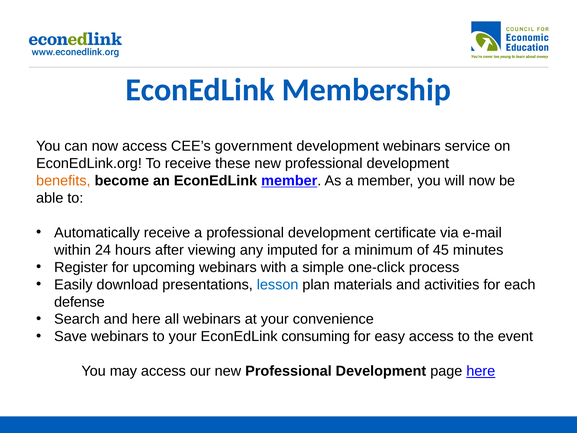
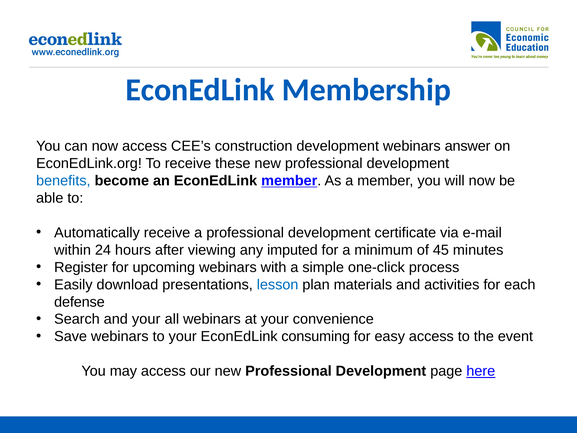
government: government -> construction (254, 146)
service: service -> answer (468, 146)
benefits colour: orange -> blue (63, 181)
and here: here -> your (146, 319)
